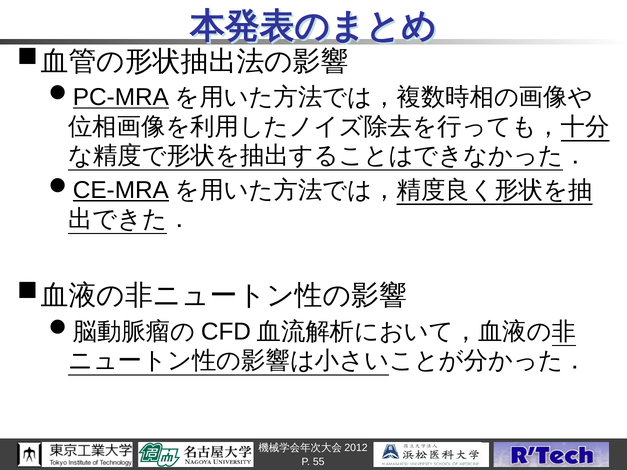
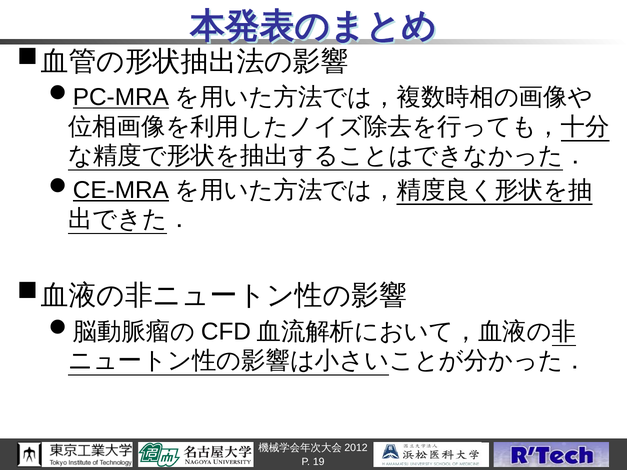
55: 55 -> 19 (319, 462)
